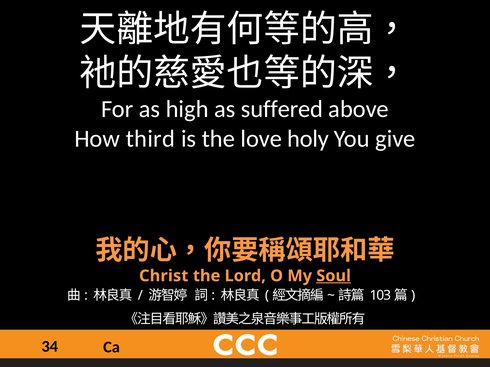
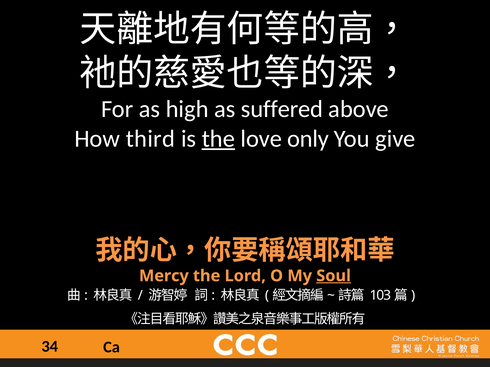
the underline: none -> present (218, 139)
holy: holy -> only (308, 139)
Christ: Christ -> Mercy (164, 276)
